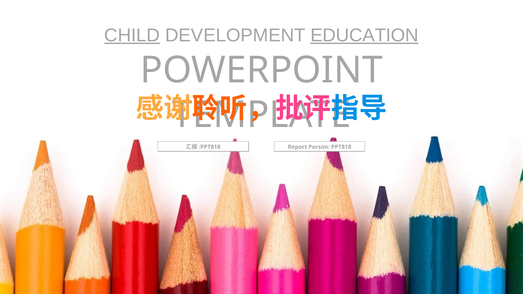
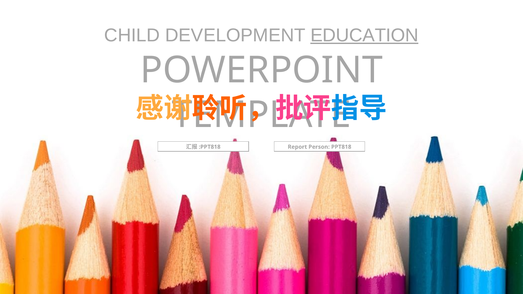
CHILD underline: present -> none (132, 35)
